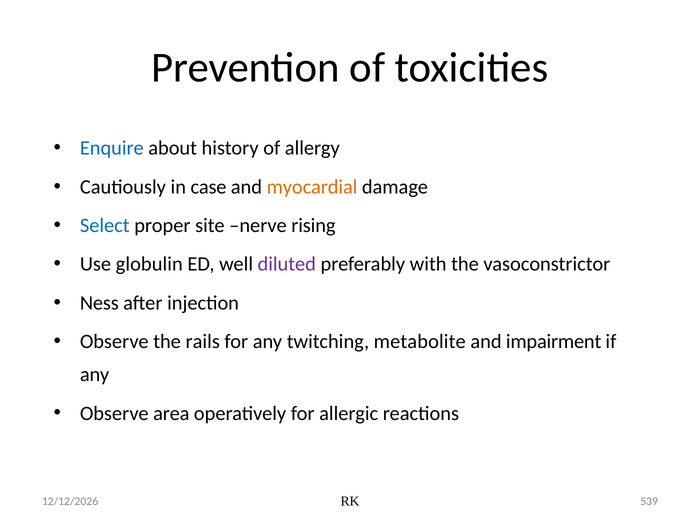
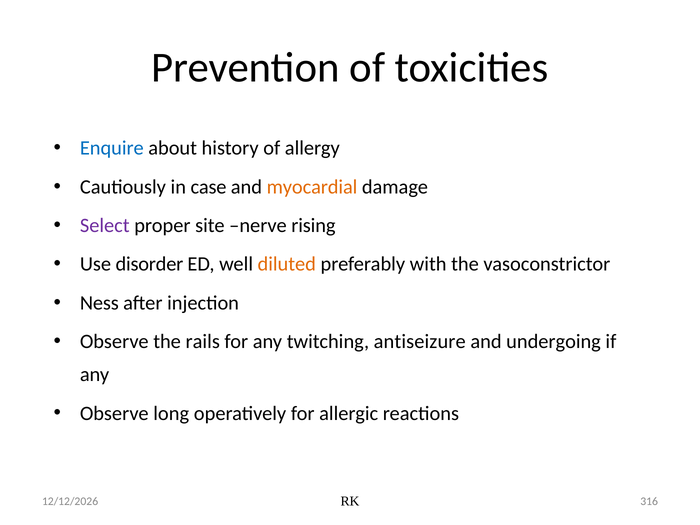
Select colour: blue -> purple (105, 226)
globulin: globulin -> disorder (149, 264)
diluted colour: purple -> orange (287, 264)
metabolite: metabolite -> antiseizure (420, 342)
impairment: impairment -> undergoing (554, 342)
area: area -> long (171, 413)
539: 539 -> 316 (649, 501)
